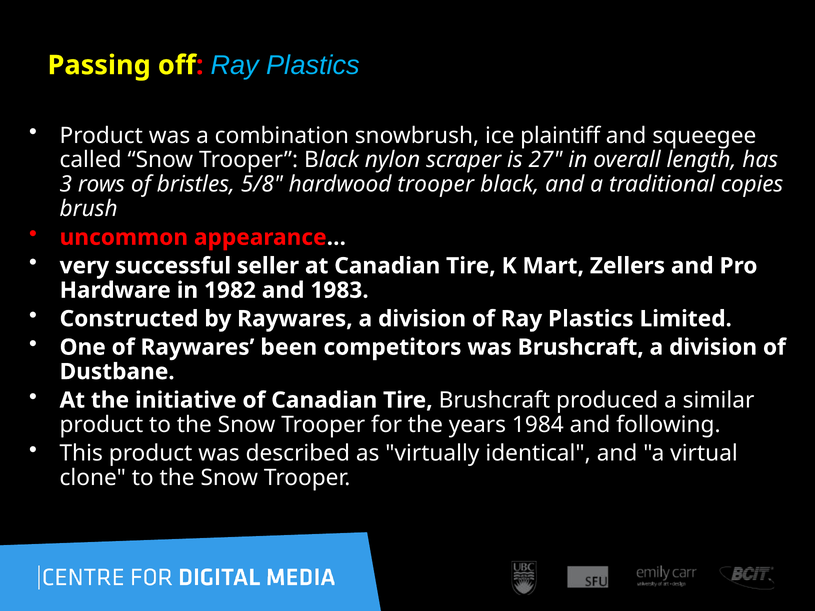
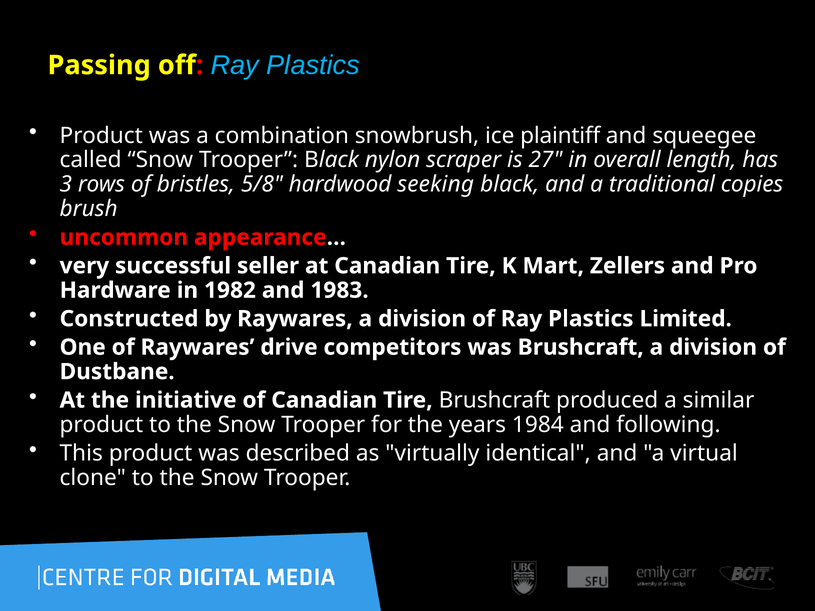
hardwood trooper: trooper -> seeking (436, 185)
been: been -> drive (289, 347)
